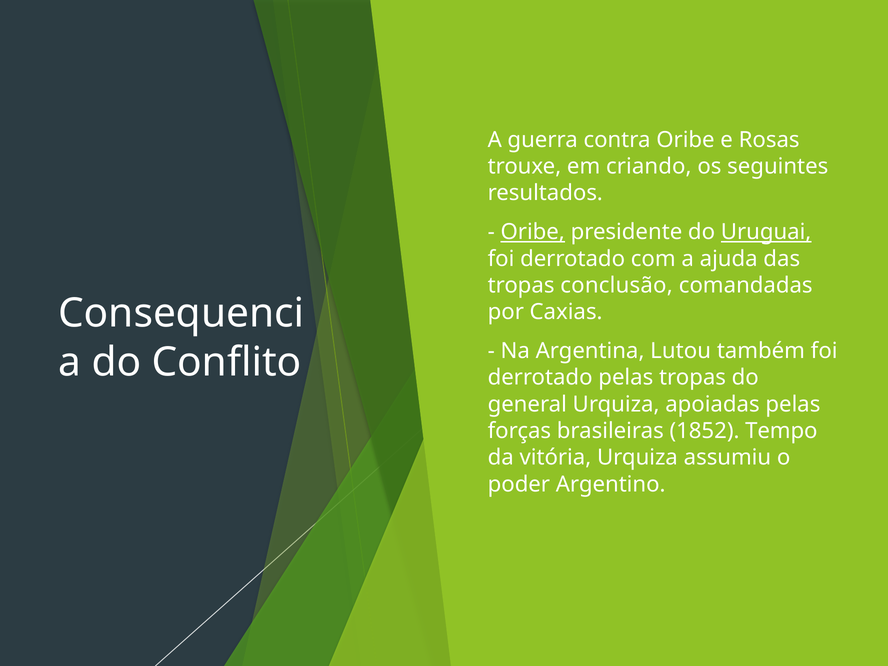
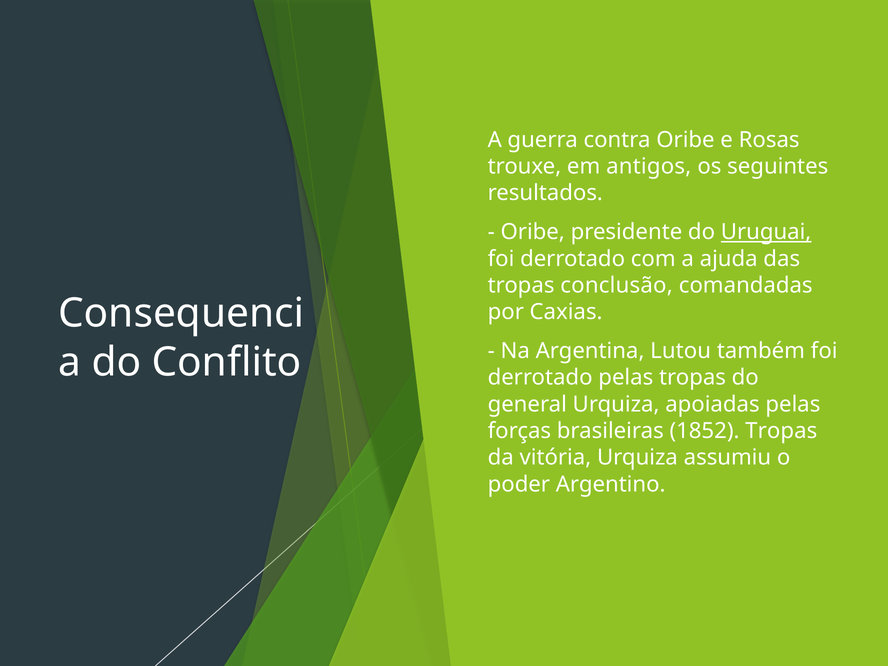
criando: criando -> antigos (649, 166)
Oribe underline: present -> none (533, 232)
1852 Tempo: Tempo -> Tropas (781, 431)
